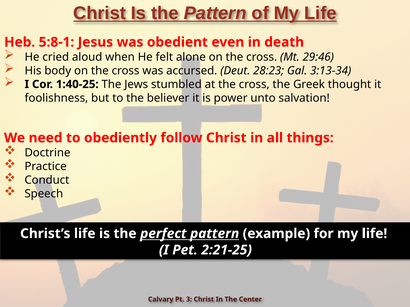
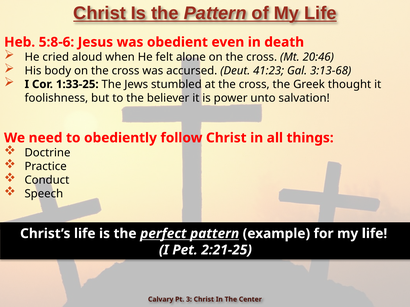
5:8-1: 5:8-1 -> 5:8-6 (56, 42)
29:46: 29:46 -> 20:46 (318, 57)
28:23: 28:23 -> 41:23 (269, 71)
3:13-34: 3:13-34 -> 3:13-68 (331, 71)
1:40-25: 1:40-25 -> 1:33-25 (77, 84)
